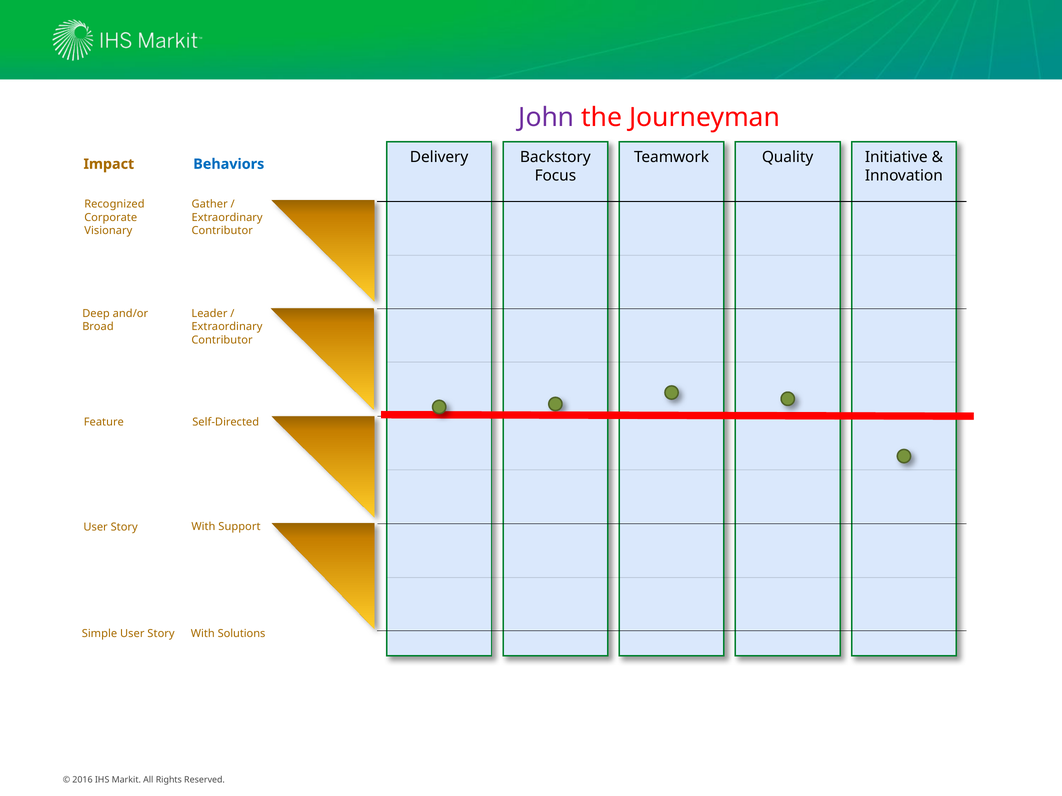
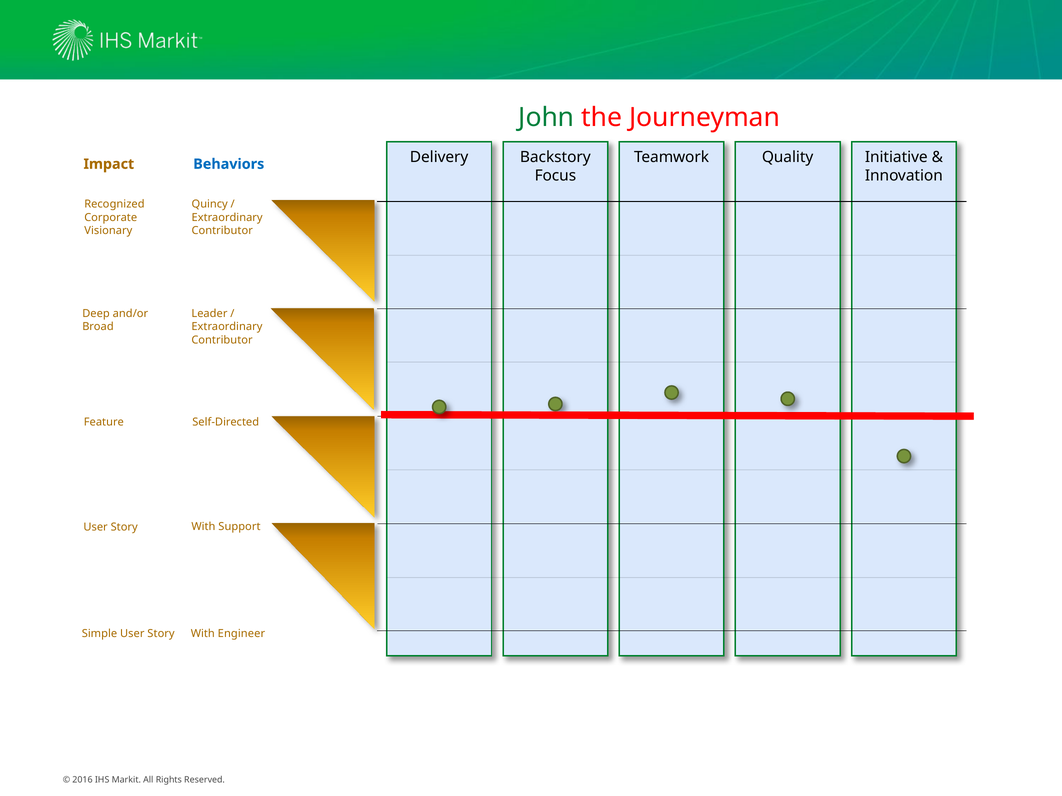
John colour: purple -> green (546, 117)
Gather: Gather -> Quincy (210, 204)
Solutions: Solutions -> Engineer (241, 634)
